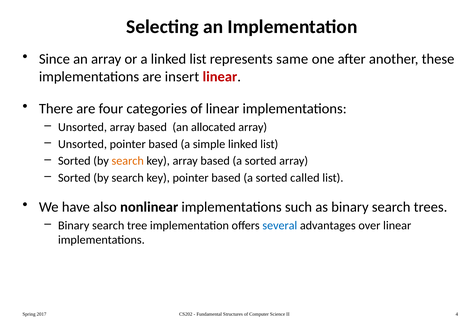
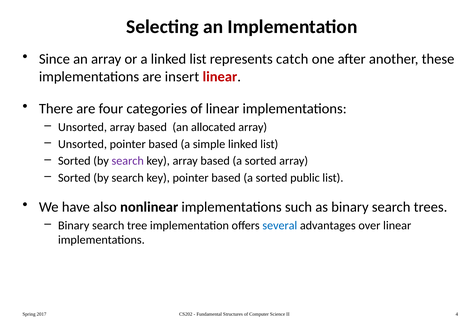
same: same -> catch (292, 59)
search colour: orange -> purple (128, 161)
called: called -> public (305, 178)
